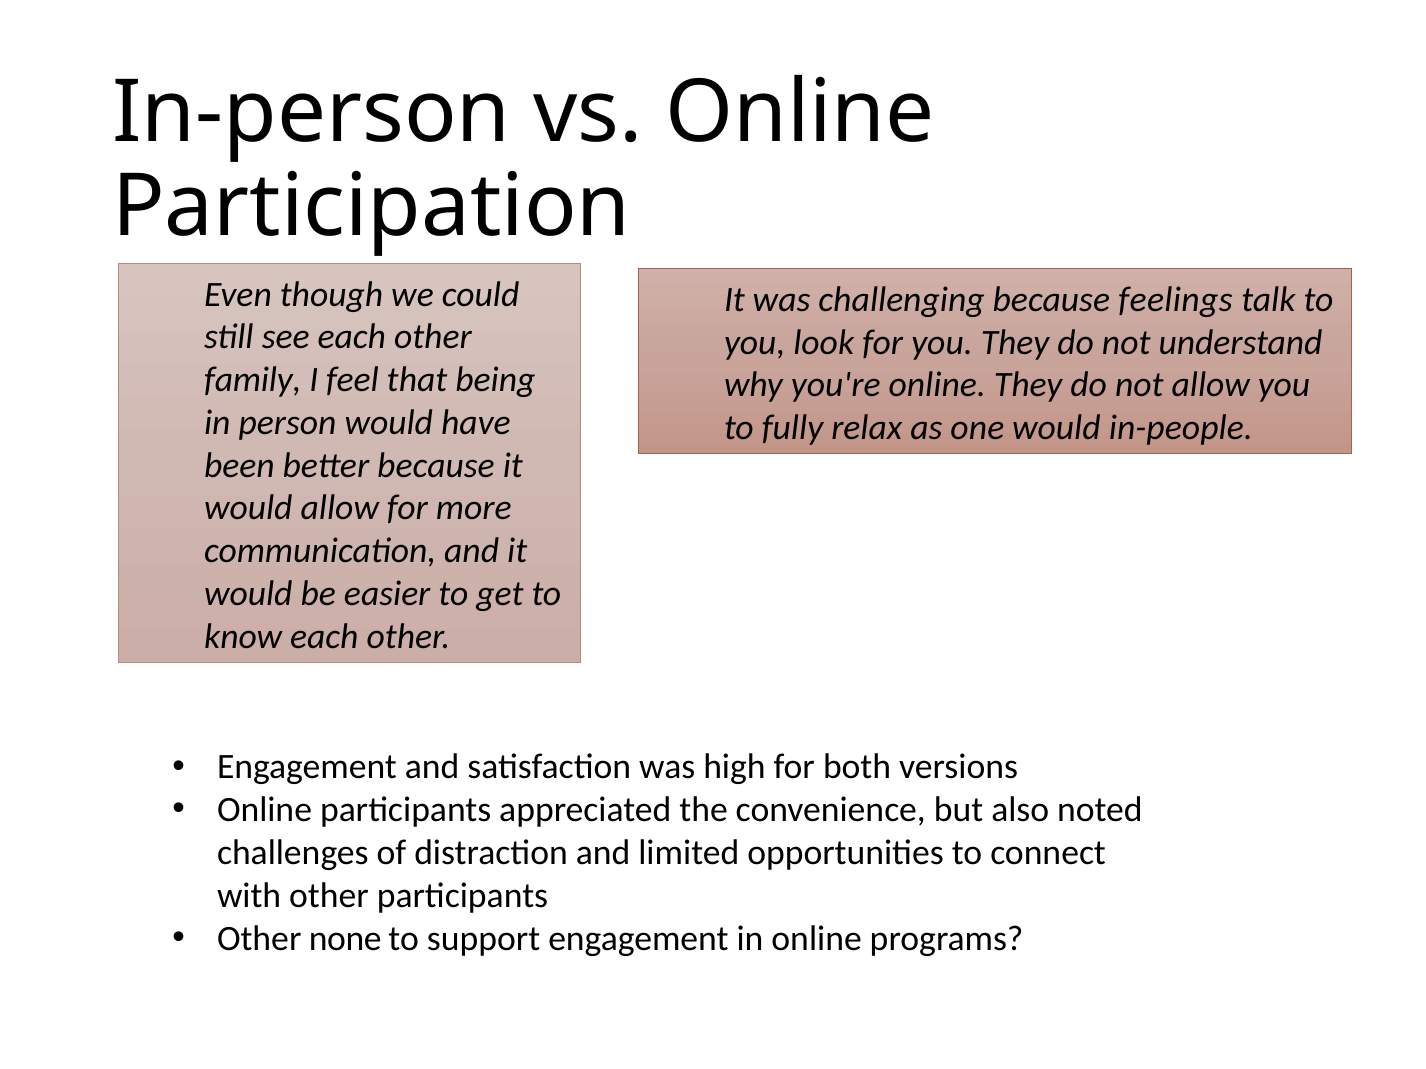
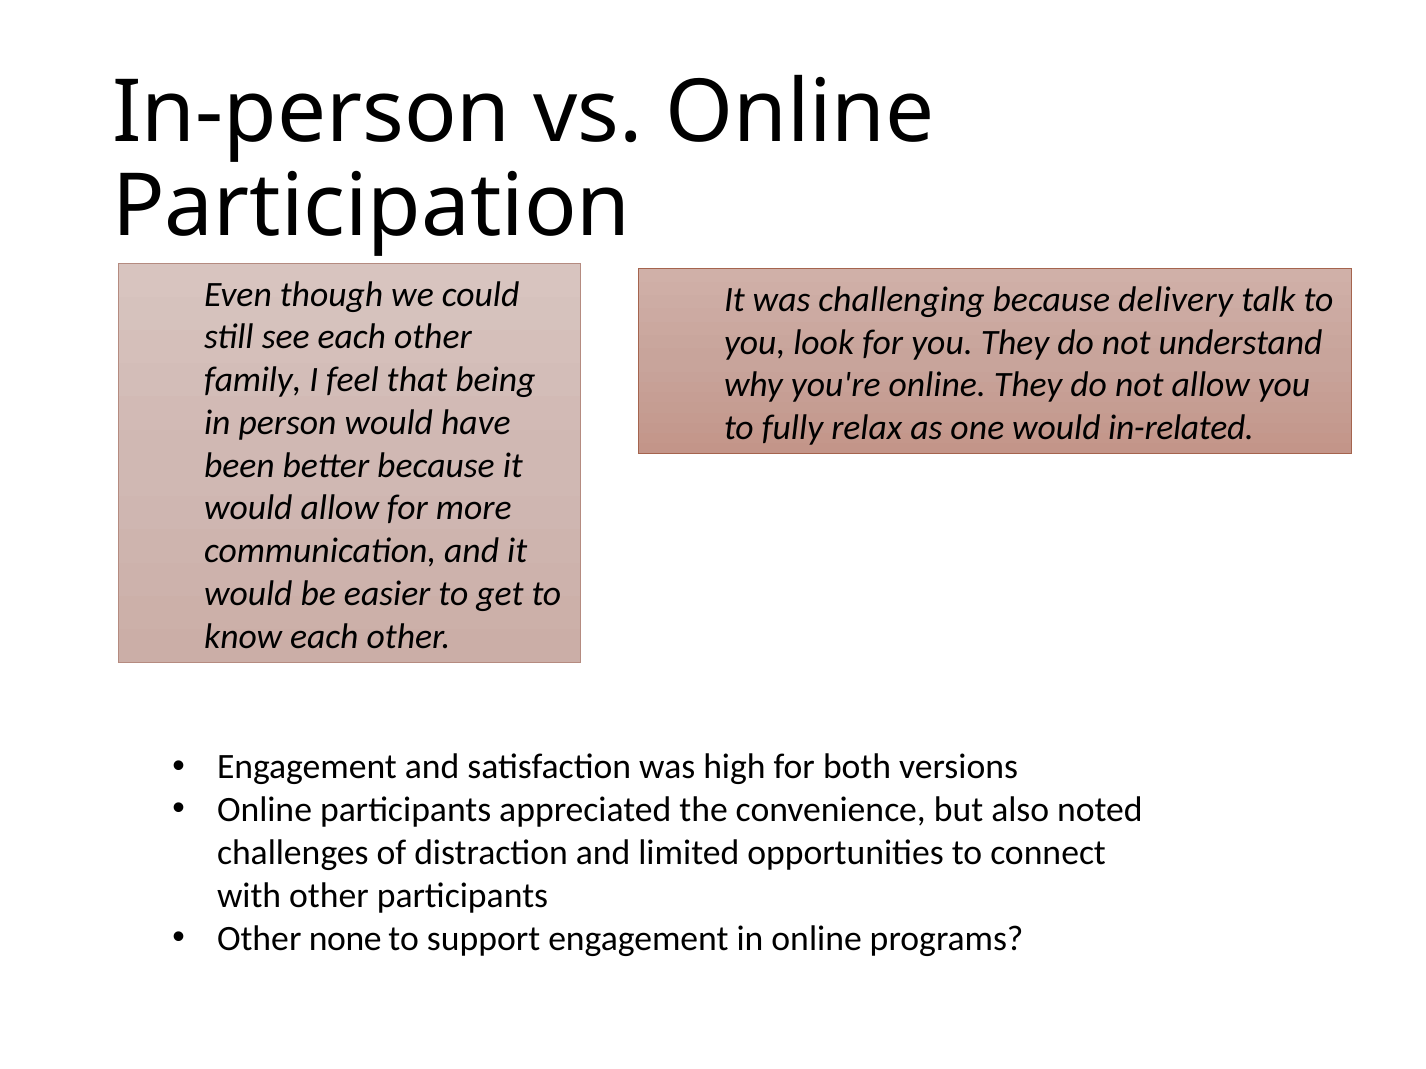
feelings: feelings -> delivery (1176, 300)
in-people: in-people -> in-related (1181, 428)
